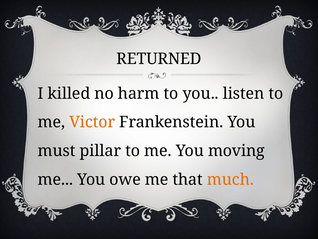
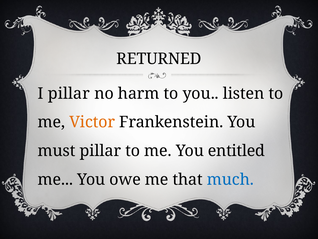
I killed: killed -> pillar (69, 93)
moving: moving -> entitled (236, 151)
much colour: orange -> blue (230, 179)
